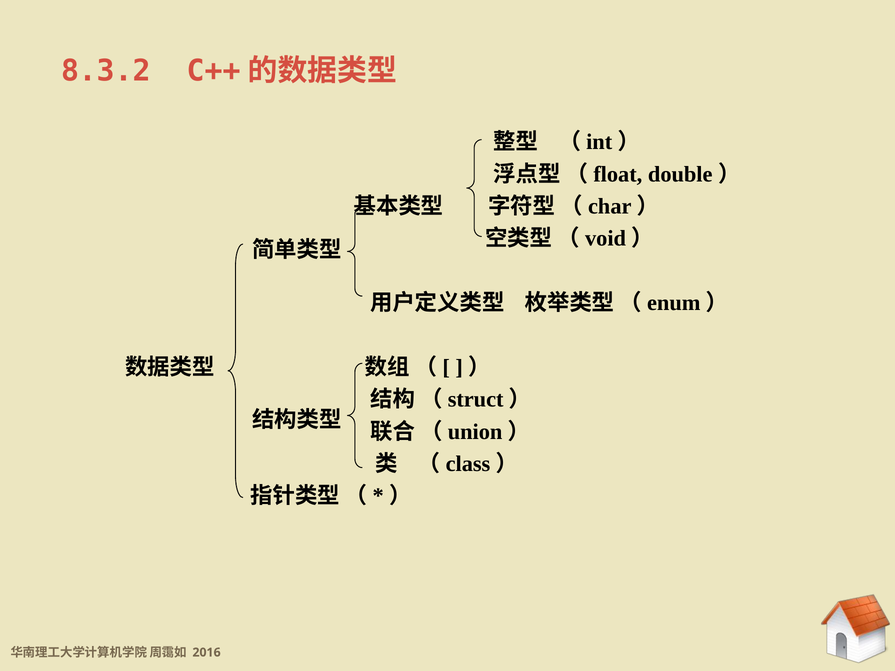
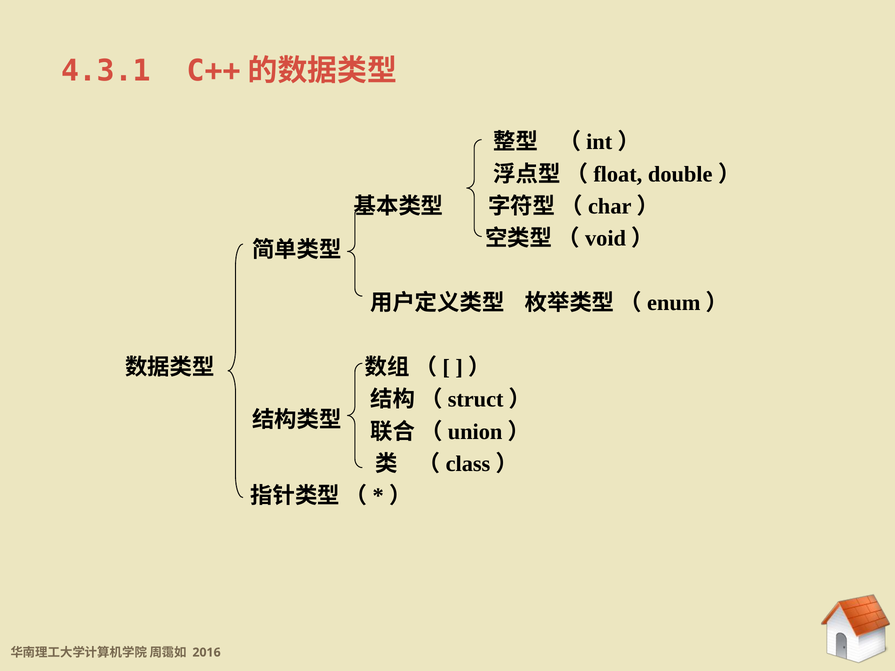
8.3.2: 8.3.2 -> 4.3.1 (106, 71)
